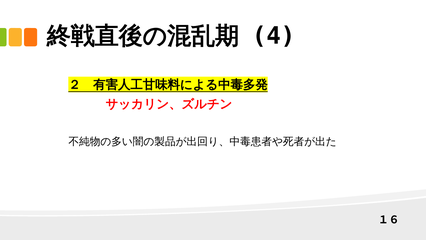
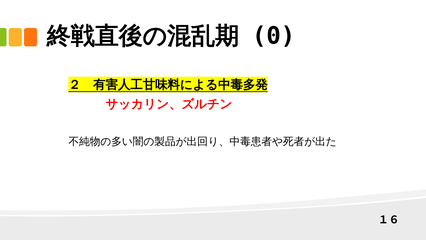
4: 4 -> 0 (274, 36)
